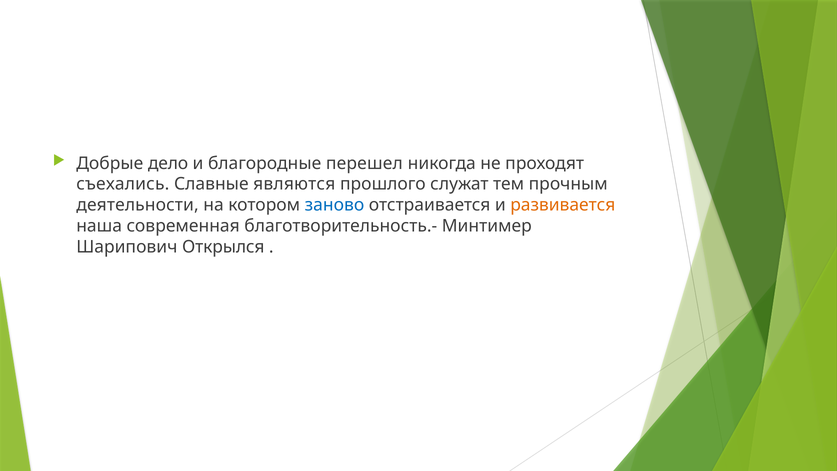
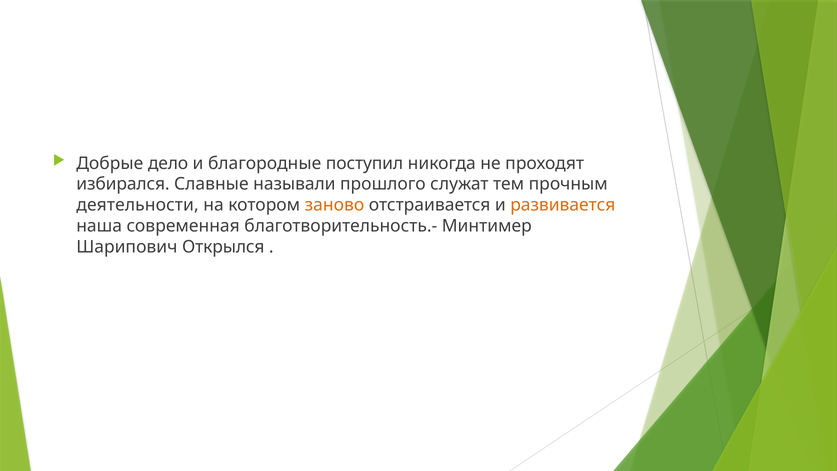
перешел: перешел -> поступил (365, 163)
съехались: съехались -> избирался (123, 184)
являются: являются -> называли (294, 184)
заново colour: blue -> orange (334, 205)
